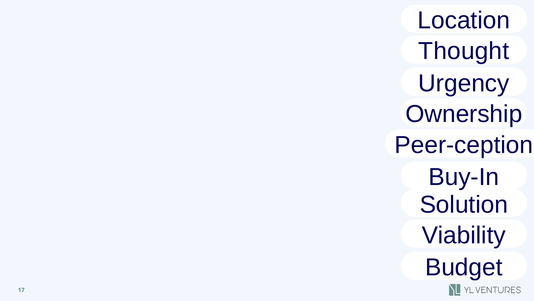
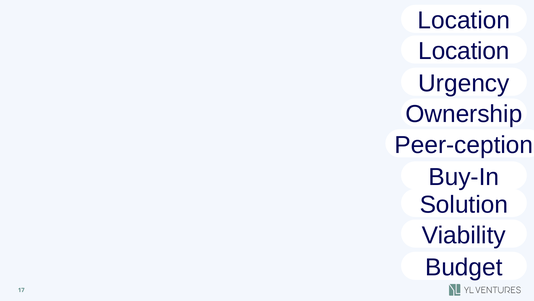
Thought: Thought -> Location (464, 51)
